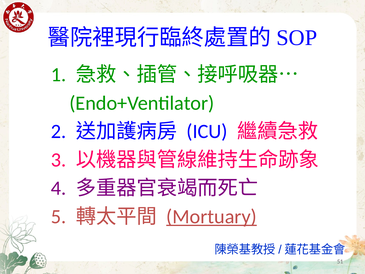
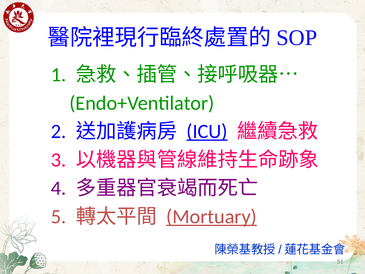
ICU underline: none -> present (207, 131)
